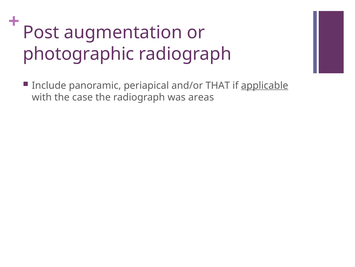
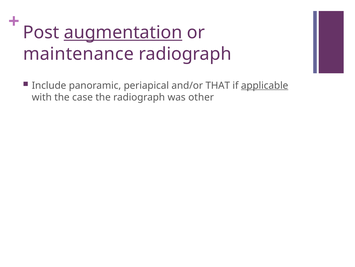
augmentation underline: none -> present (123, 32)
photographic: photographic -> maintenance (78, 54)
areas: areas -> other (201, 97)
